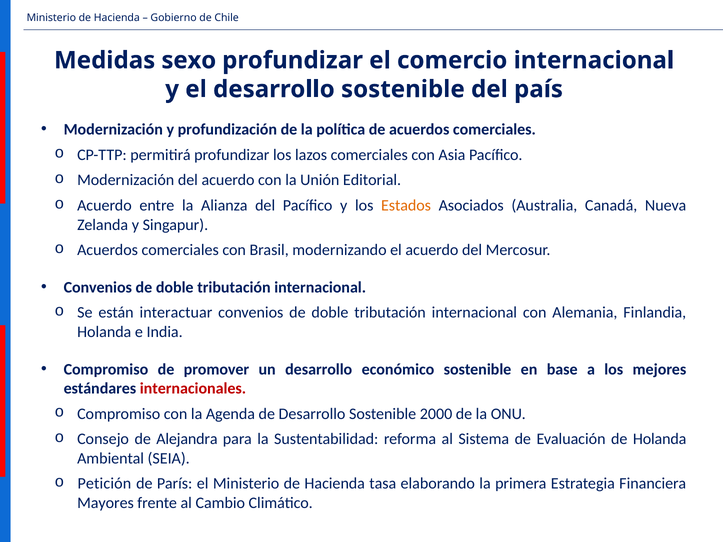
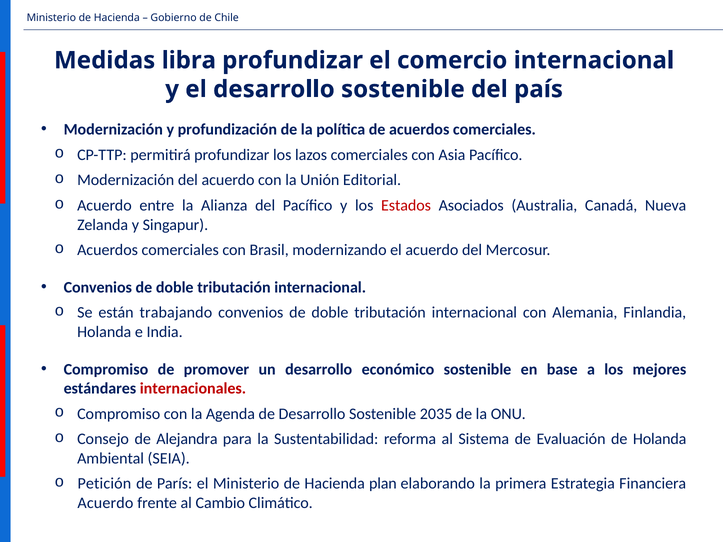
sexo: sexo -> libra (189, 60)
Estados colour: orange -> red (406, 206)
interactuar: interactuar -> trabajando (176, 313)
2000: 2000 -> 2035 (436, 414)
tasa: tasa -> plan (383, 484)
Mayores: Mayores -> Acuerdo (105, 503)
